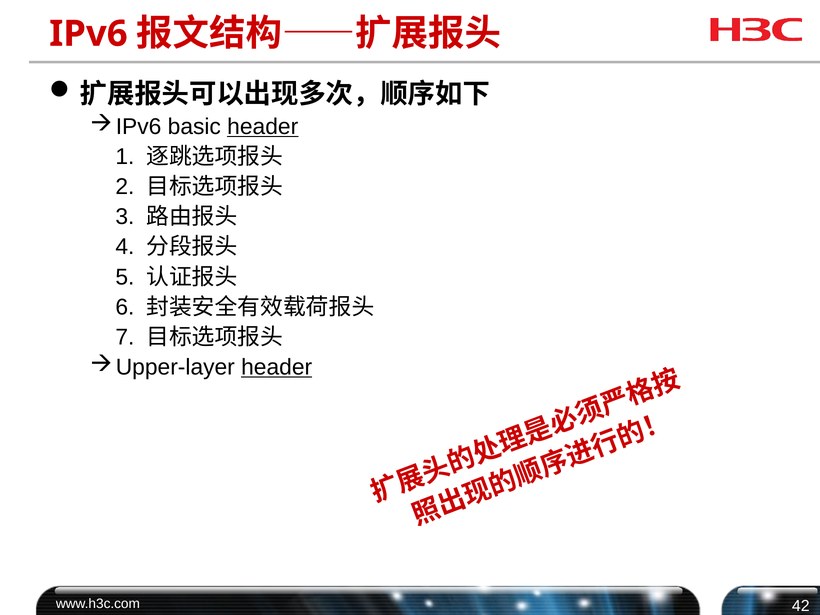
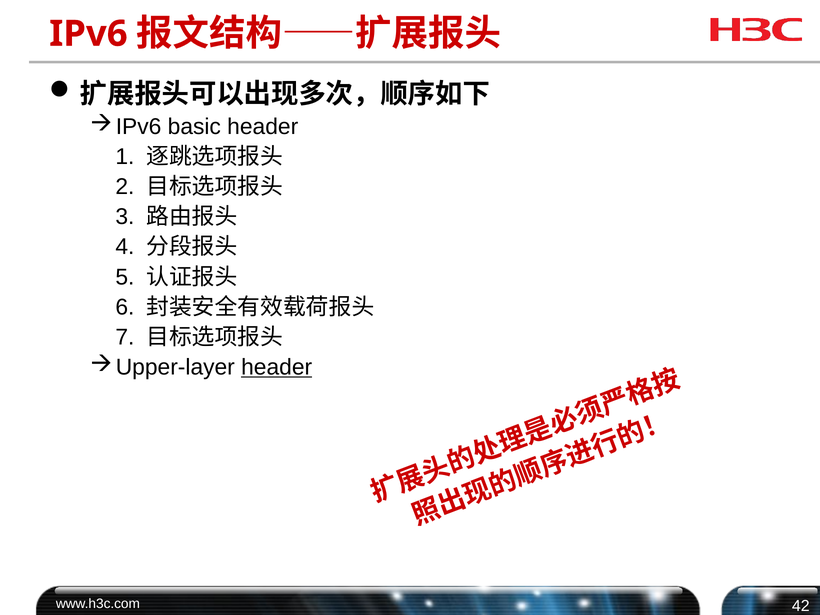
header underline: present -> none (263, 127)
